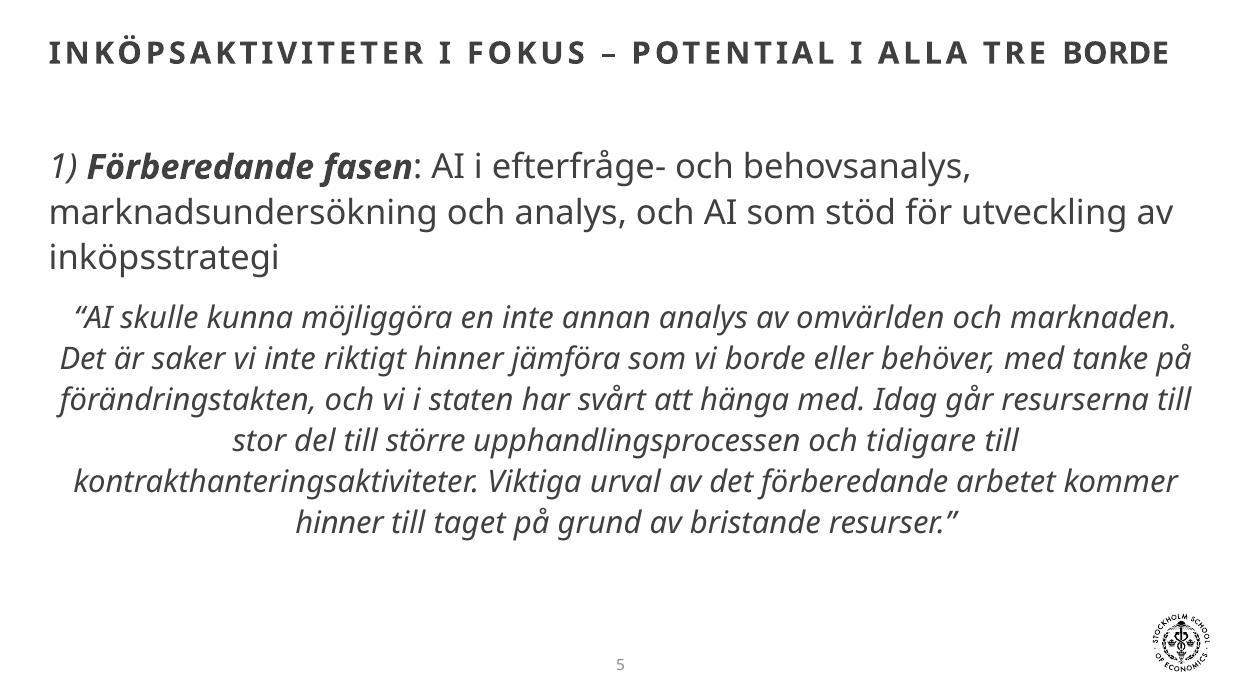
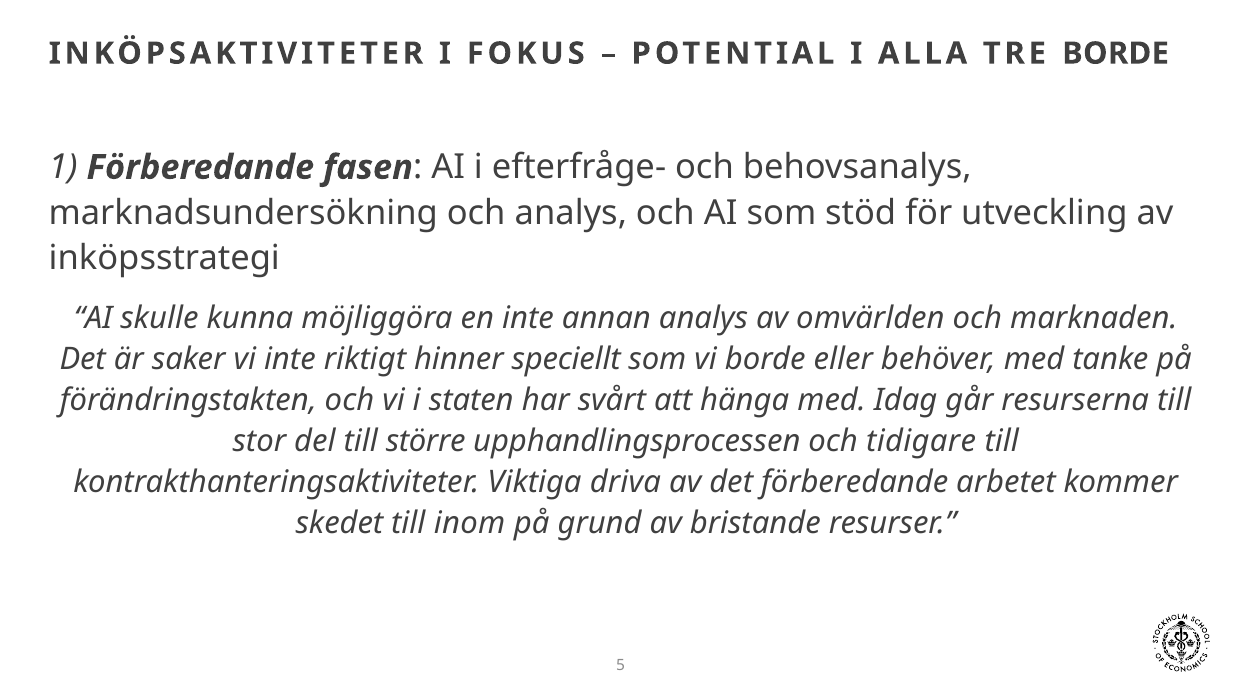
jämföra: jämföra -> speciellt (566, 359)
urval: urval -> driva (625, 482)
hinner: hinner -> skedet (339, 523)
taget: taget -> inom (470, 523)
